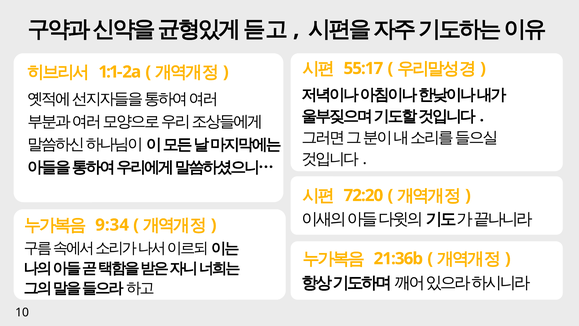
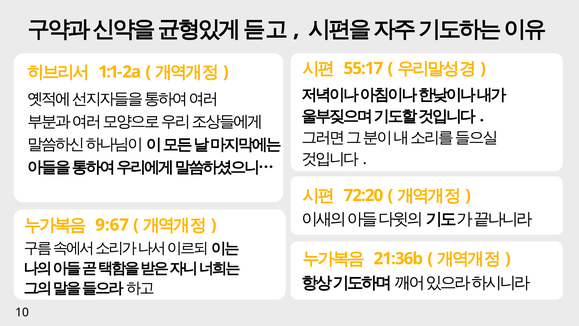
9:34: 9:34 -> 9:67 (112, 225)
